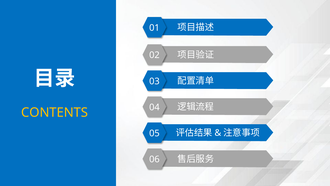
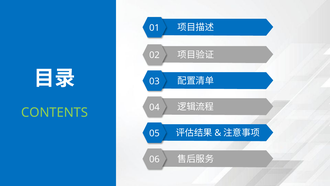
CONTENTS colour: yellow -> light green (55, 112)
